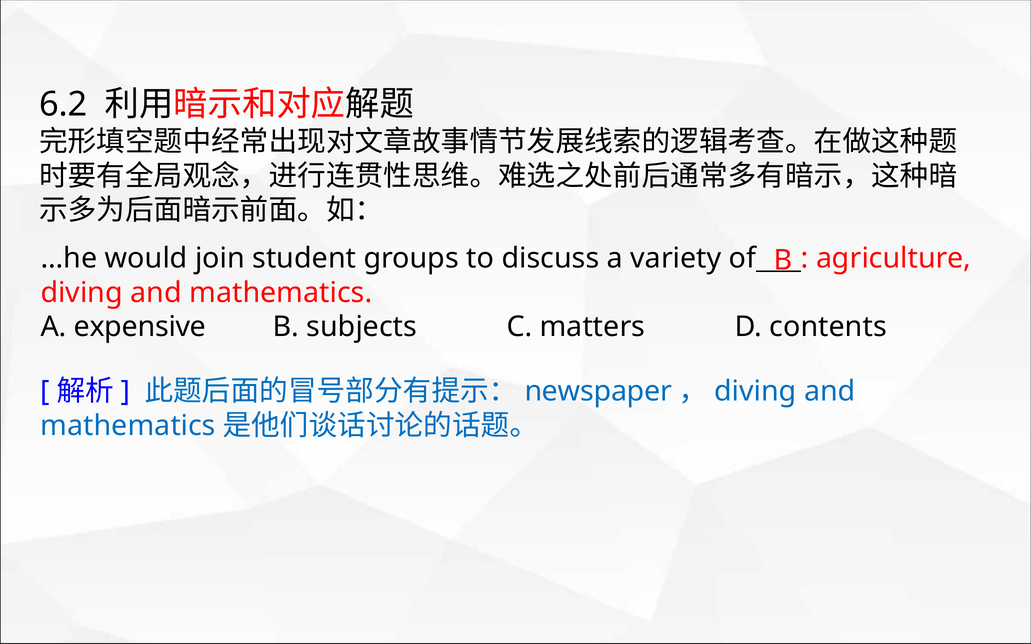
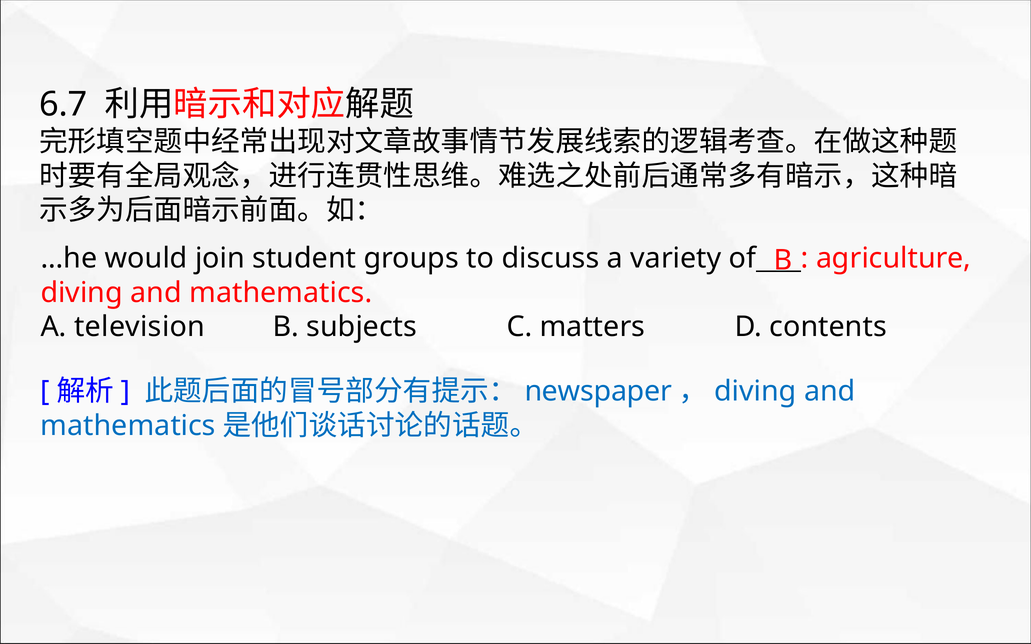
6.2: 6.2 -> 6.7 (63, 105)
expensive: expensive -> television (140, 327)
